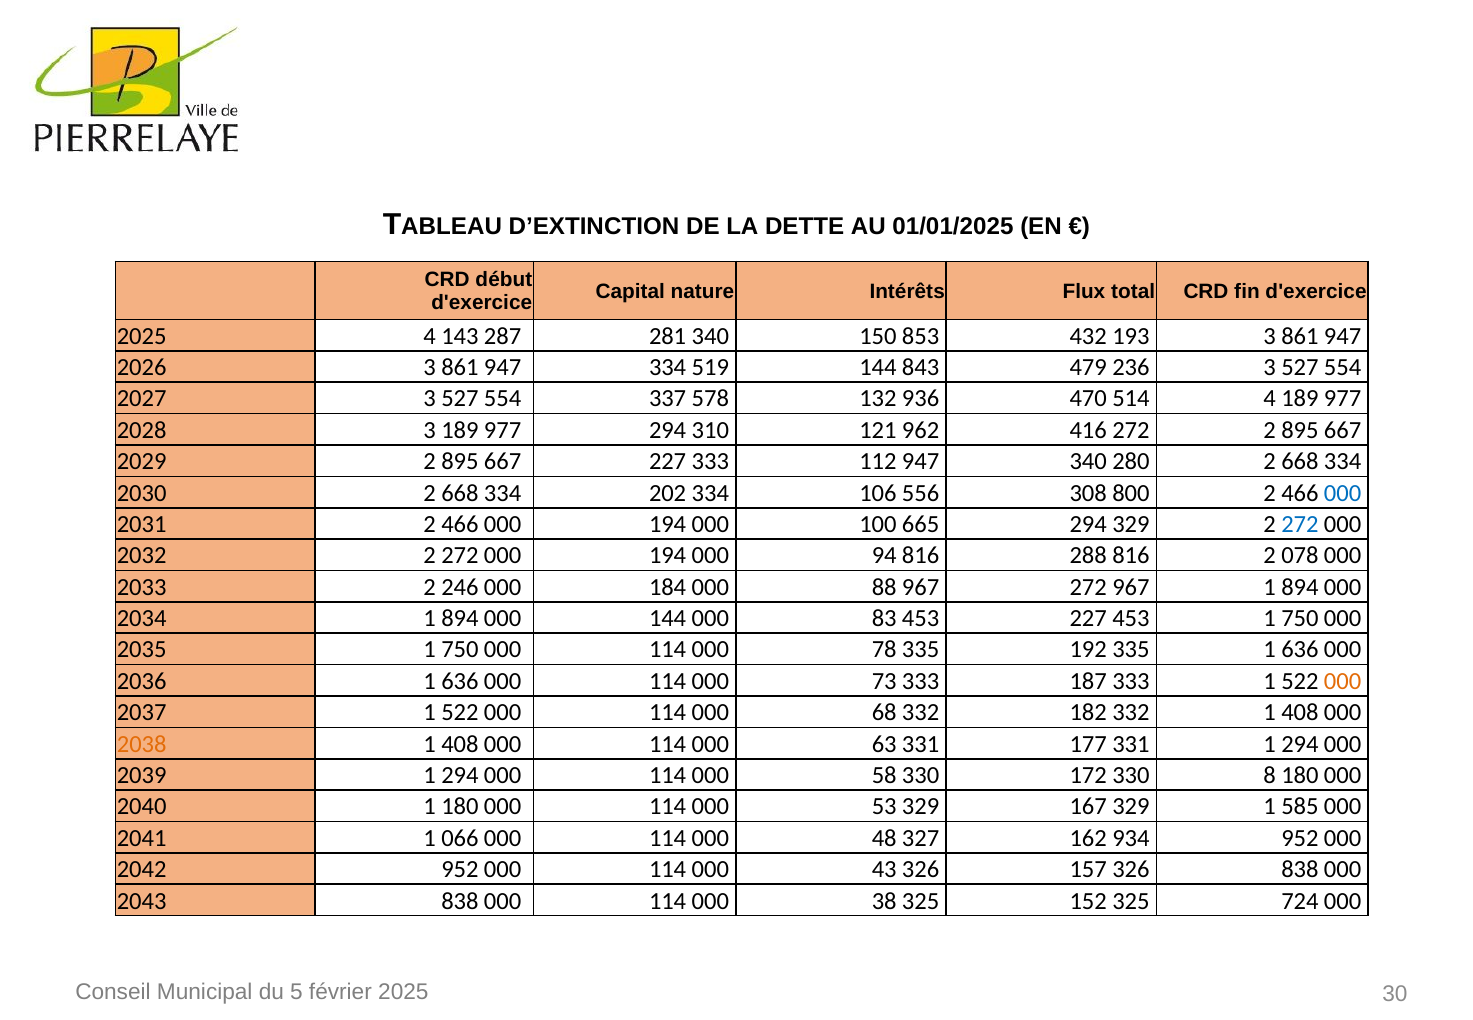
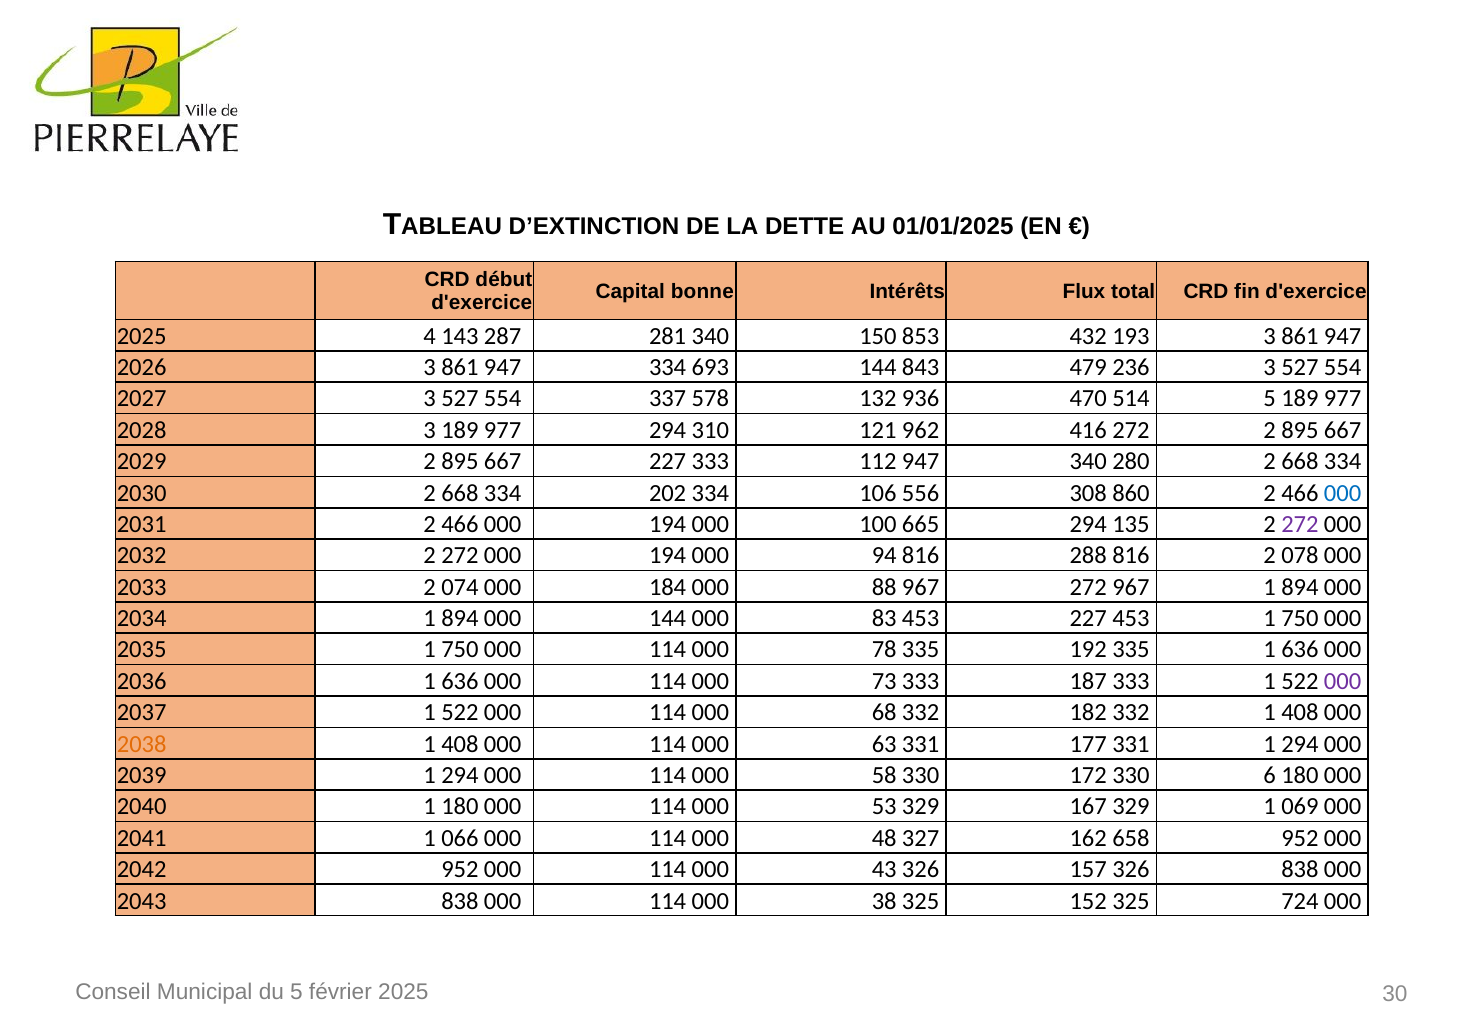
nature: nature -> bonne (702, 291)
519: 519 -> 693 (710, 367)
514 4: 4 -> 5 (1270, 399)
800: 800 -> 860 (1131, 493)
294 329: 329 -> 135 (1131, 524)
272 colour: blue -> purple (1300, 524)
246: 246 -> 074 (460, 587)
000 colour: orange -> purple (1343, 681)
8: 8 -> 6 (1270, 775)
585: 585 -> 069 (1300, 807)
934: 934 -> 658 (1131, 838)
